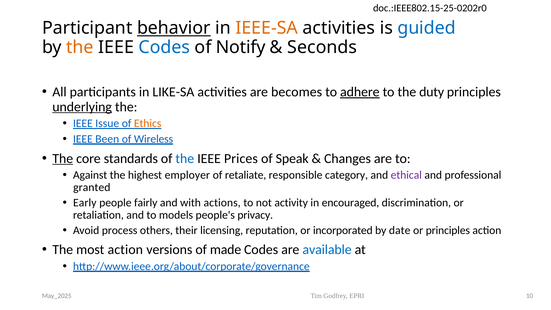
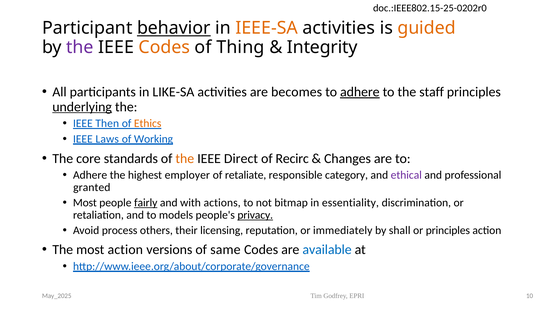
guided colour: blue -> orange (427, 28)
the colour: orange -> purple (80, 47)
Codes colour: blue -> orange (164, 47)
Notify: Notify -> Thing (240, 47)
Seconds: Seconds -> Integrity (322, 47)
duty: duty -> staff (432, 92)
Issue: Issue -> Then (107, 124)
Been: Been -> Laws (107, 139)
Wireless: Wireless -> Working (154, 139)
The underline: present -> none (63, 158)
the colour: blue -> orange (185, 158)
Prices: Prices -> Direct (241, 158)
Speak: Speak -> Recirc (292, 158)
Against: Against -> Adhere (90, 175)
Early: Early -> Most (85, 203)
fairly underline: none -> present (146, 203)
activity: activity -> bitmap (291, 203)
encouraged: encouraged -> essentiality (350, 203)
privacy underline: none -> present (255, 215)
incorporated: incorporated -> immediately (343, 230)
date: date -> shall (400, 230)
made: made -> same (225, 250)
